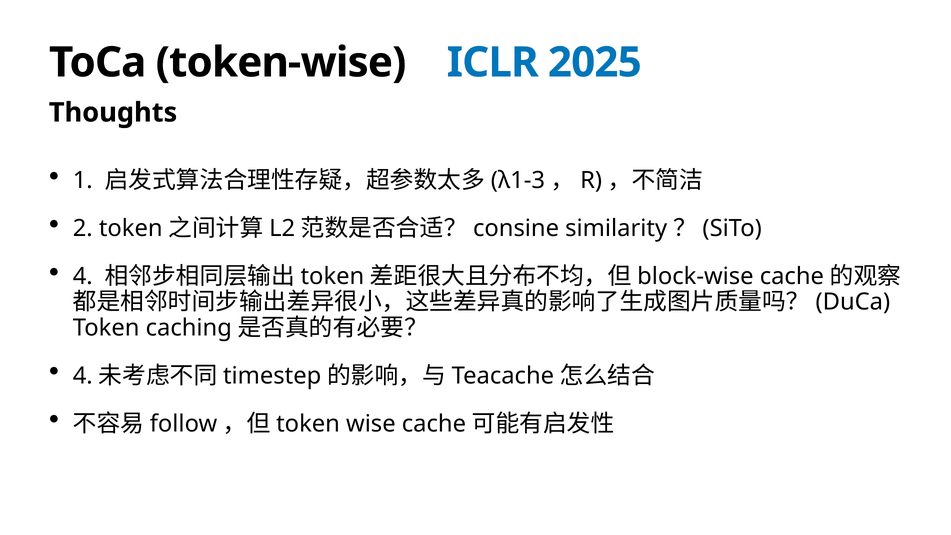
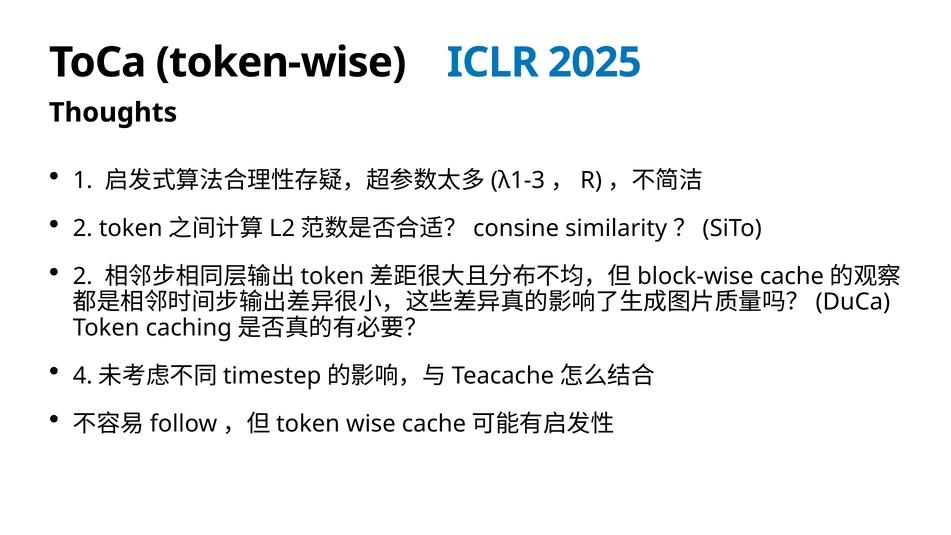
4: 4 -> 2 (83, 276)
